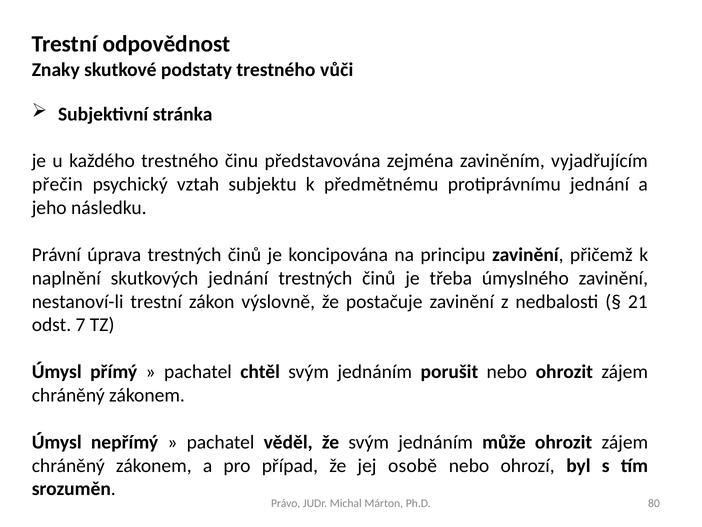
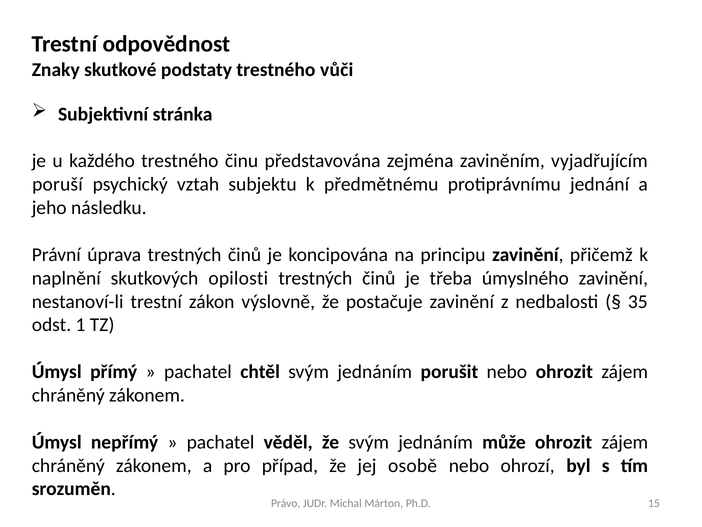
přečin: přečin -> poruší (57, 184)
skutkových jednání: jednání -> opilosti (238, 278)
21: 21 -> 35 (638, 301)
7: 7 -> 1 (81, 325)
80: 80 -> 15 (654, 503)
